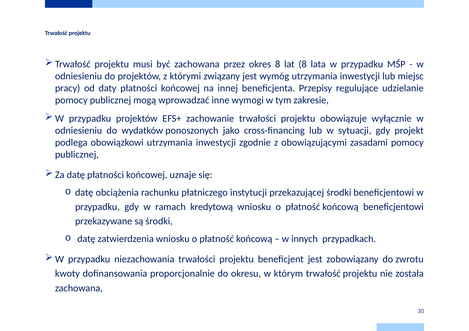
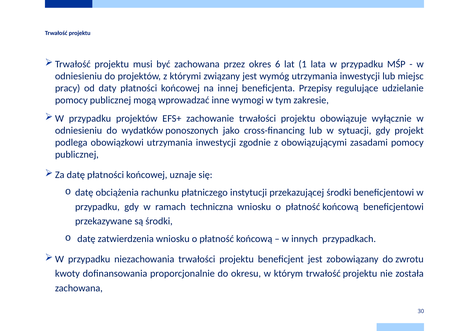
okres 8: 8 -> 6 (278, 64)
lat 8: 8 -> 1 (303, 64)
kredytową: kredytową -> techniczna (212, 207)
